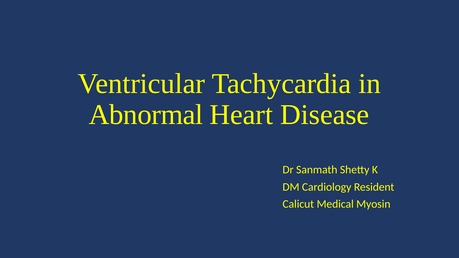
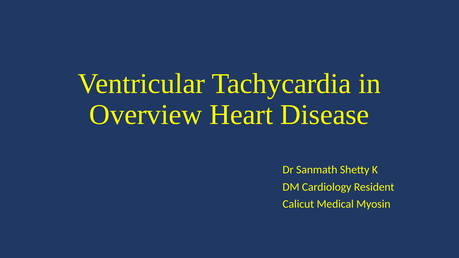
Abnormal: Abnormal -> Overview (146, 115)
